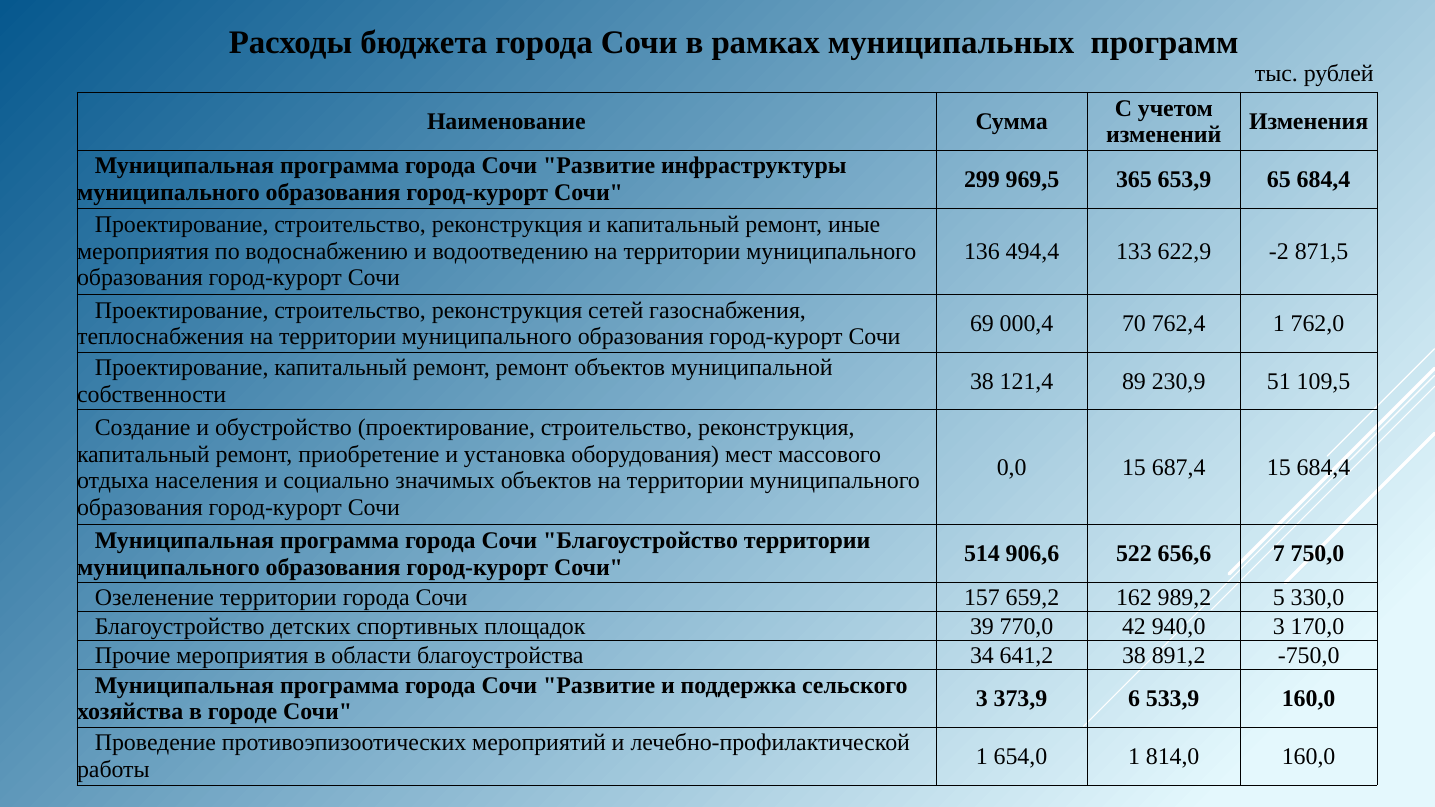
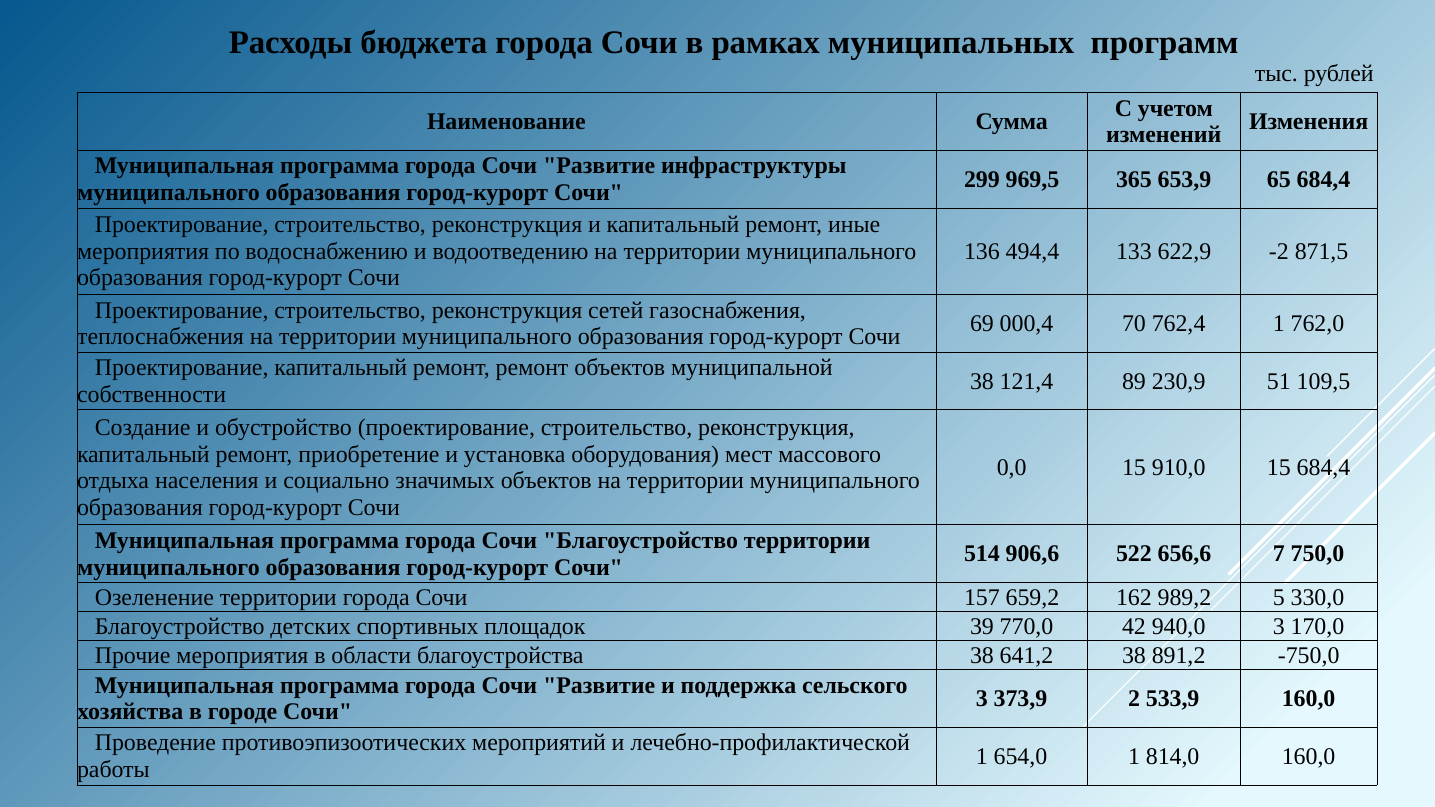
687,4: 687,4 -> 910,0 (1179, 468)
благоустройства 34: 34 -> 38 (982, 655)
6: 6 -> 2 (1134, 699)
